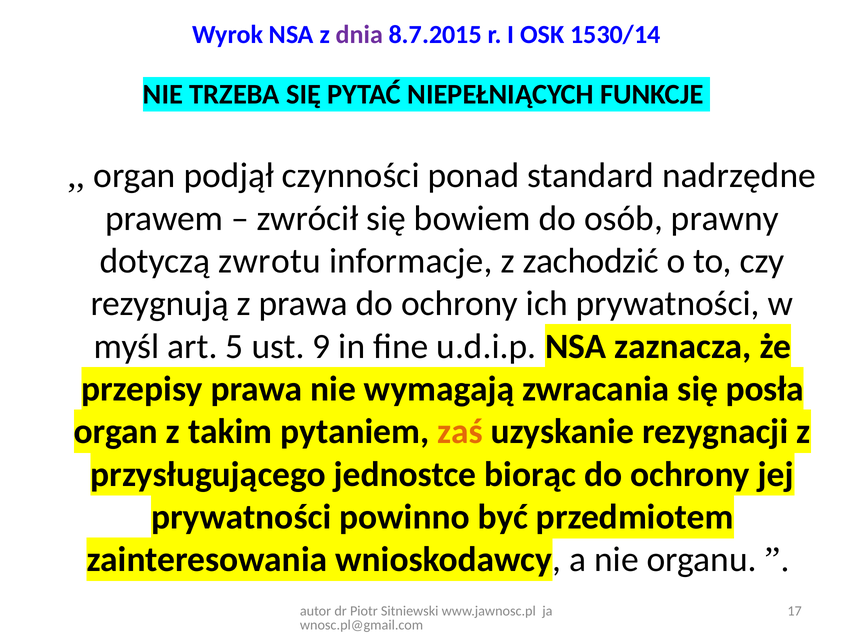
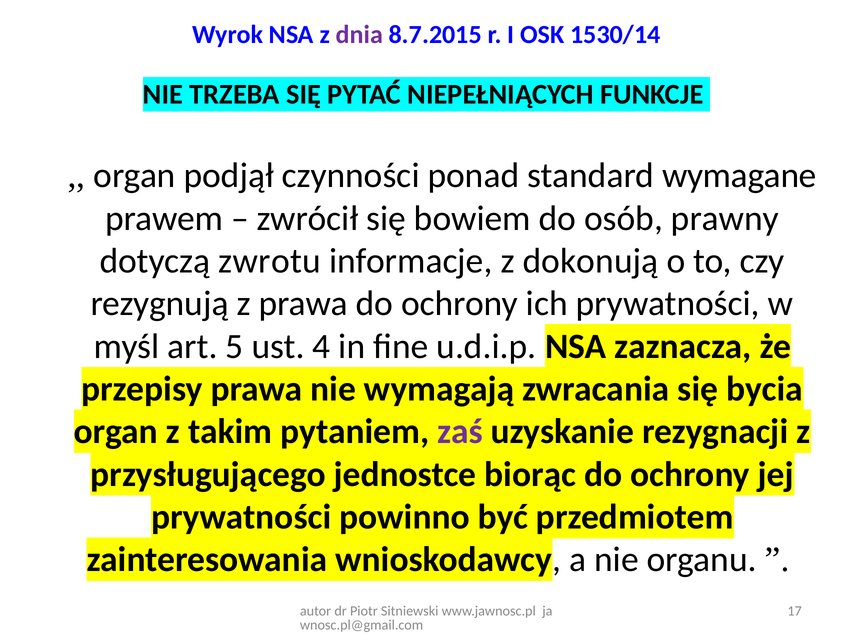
nadrzędne: nadrzędne -> wymagane (739, 176)
zachodzić: zachodzić -> dokonują (590, 261)
9: 9 -> 4 (321, 346)
posła: posła -> bycia (765, 389)
zaś colour: orange -> purple (460, 431)
